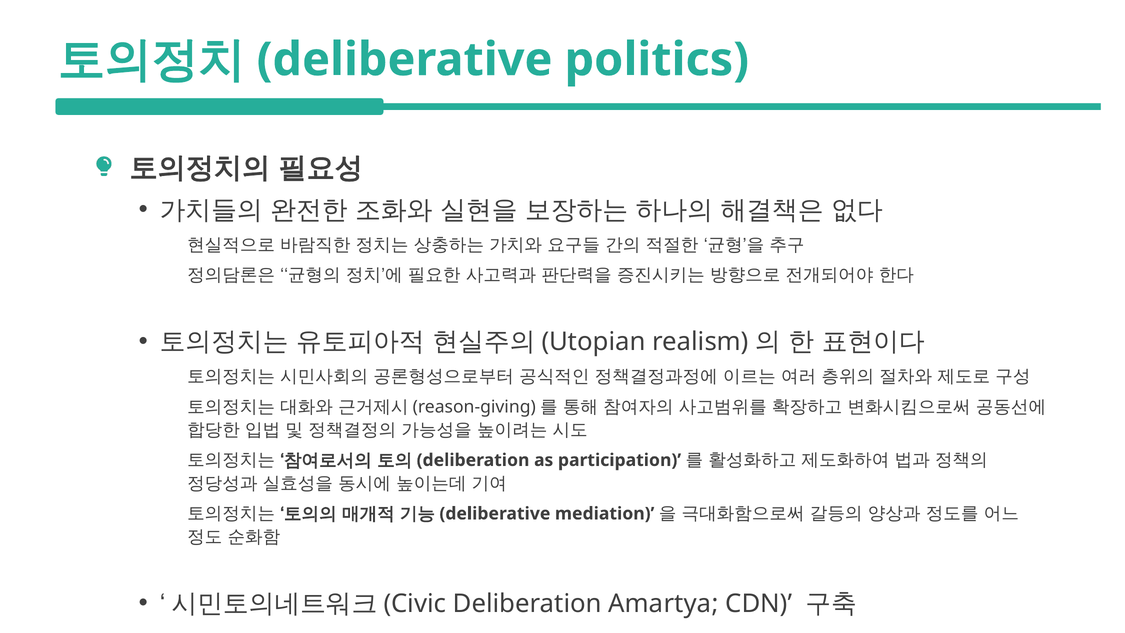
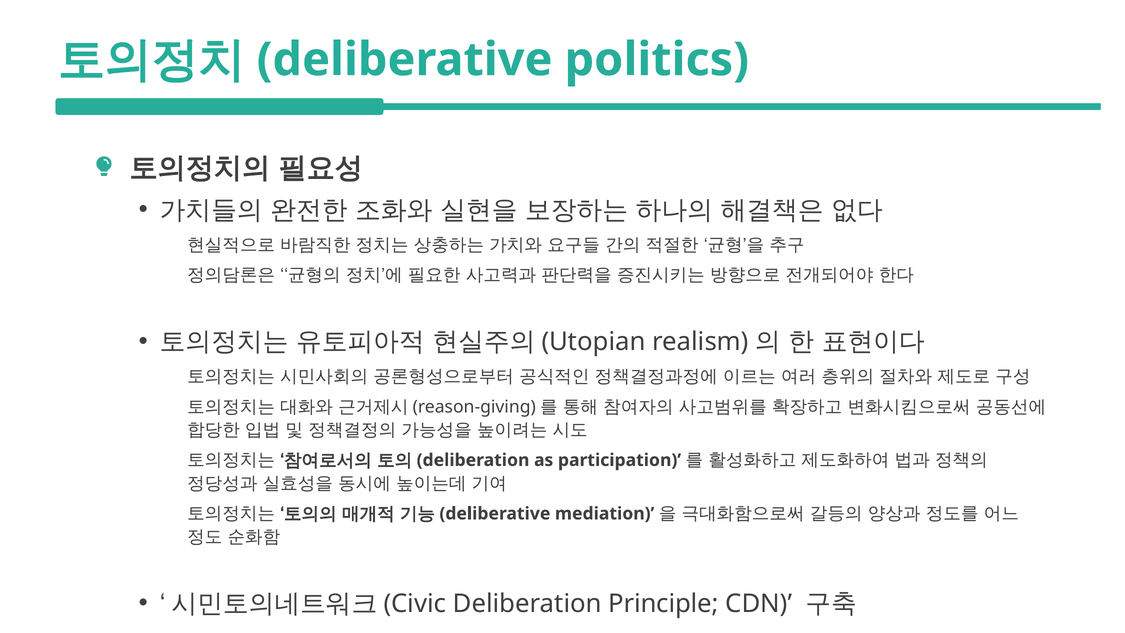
Amartya: Amartya -> Principle (663, 604)
